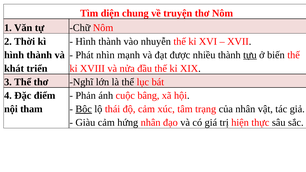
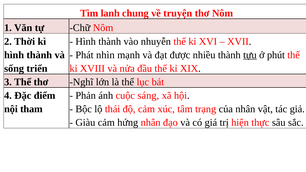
diện: diện -> lanh (110, 13)
biến: biến -> phút (276, 55)
khát: khát -> sống (14, 68)
bâng: bâng -> sáng (148, 96)
Bộc underline: present -> none (84, 109)
